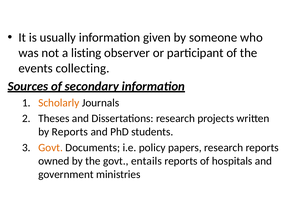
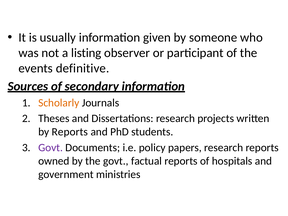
collecting: collecting -> definitive (83, 68)
Govt colour: orange -> purple (51, 148)
entails: entails -> factual (146, 161)
